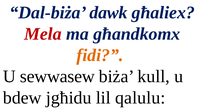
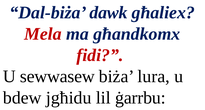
fidi colour: orange -> red (100, 55)
kull: kull -> lura (154, 77)
qalulu: qalulu -> ġarrbu (140, 98)
